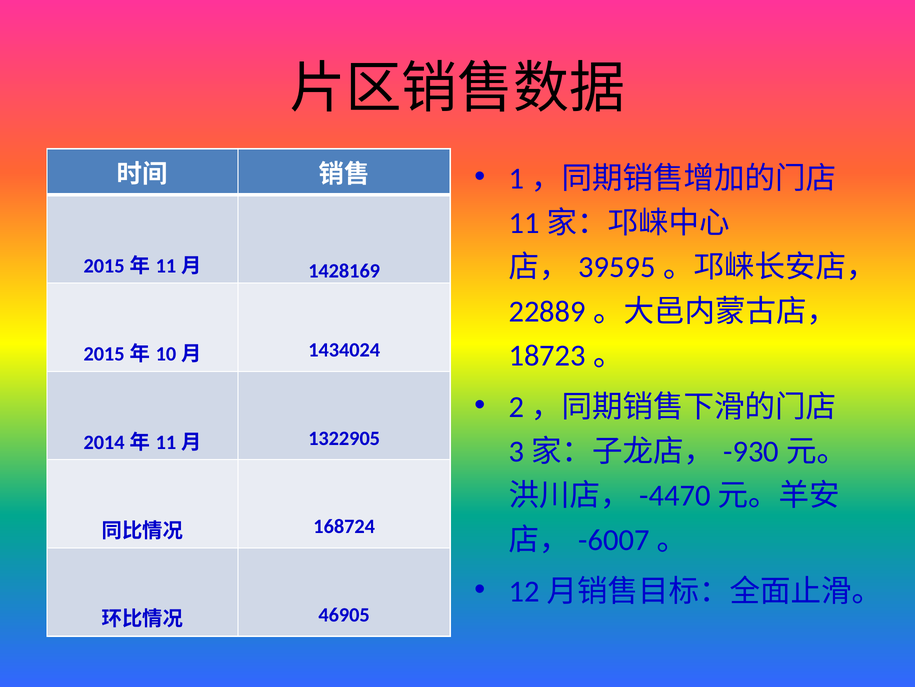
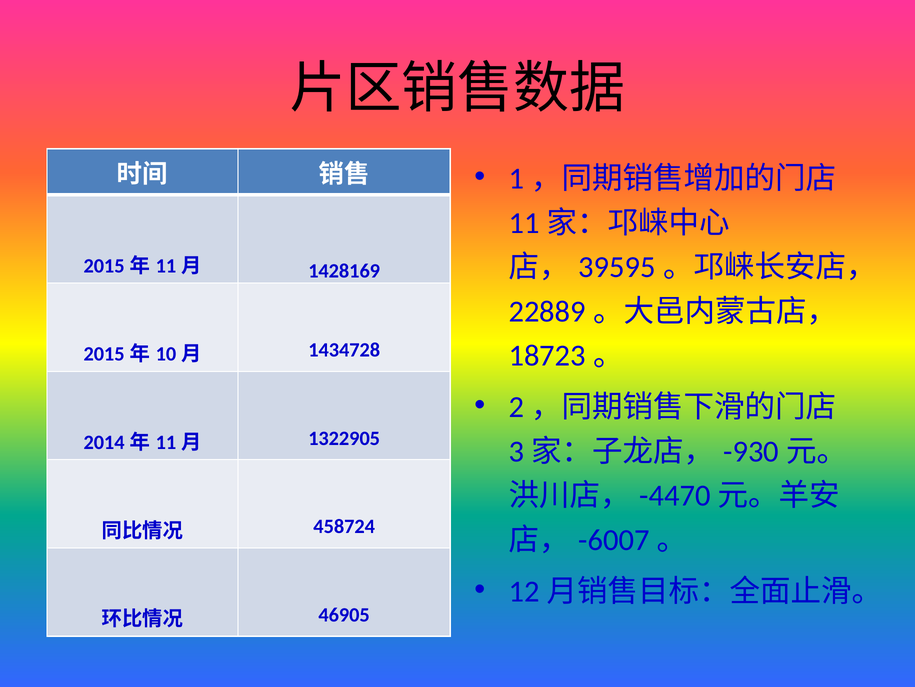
1434024: 1434024 -> 1434728 (344, 350)
168724: 168724 -> 458724 (344, 526)
